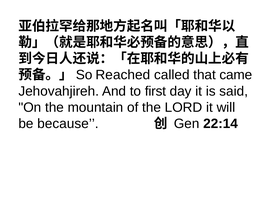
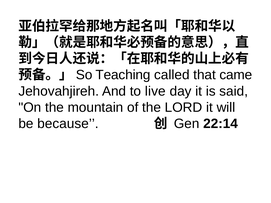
Reached: Reached -> Teaching (123, 75)
first: first -> live (155, 91)
